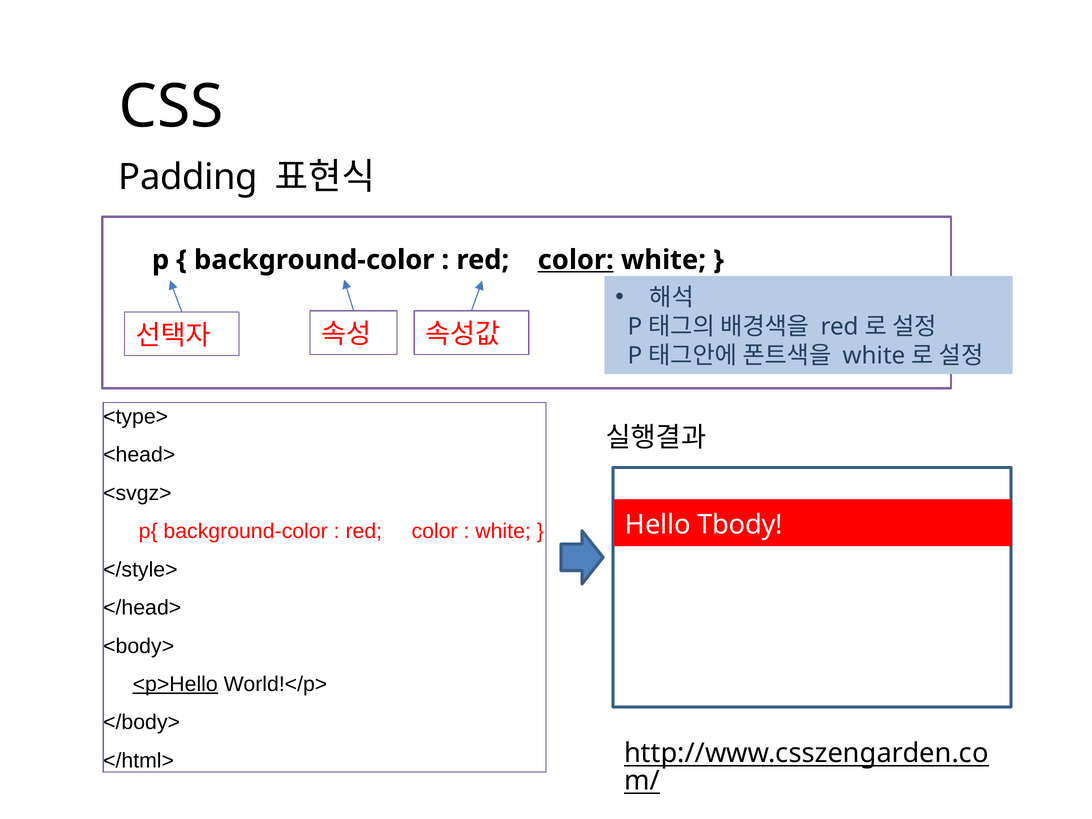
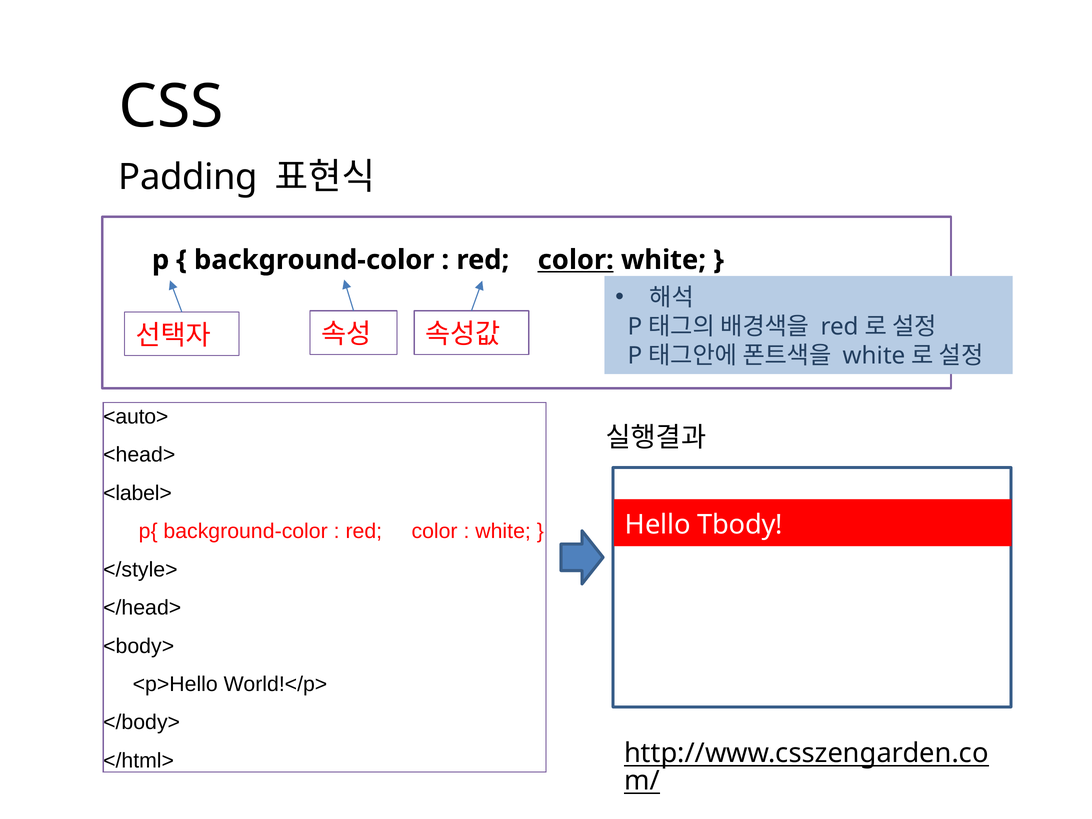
<type>: <type> -> <auto> (136, 417)
<svgz>: <svgz> -> <label> (138, 493)
<p>Hello underline: present -> none (175, 684)
